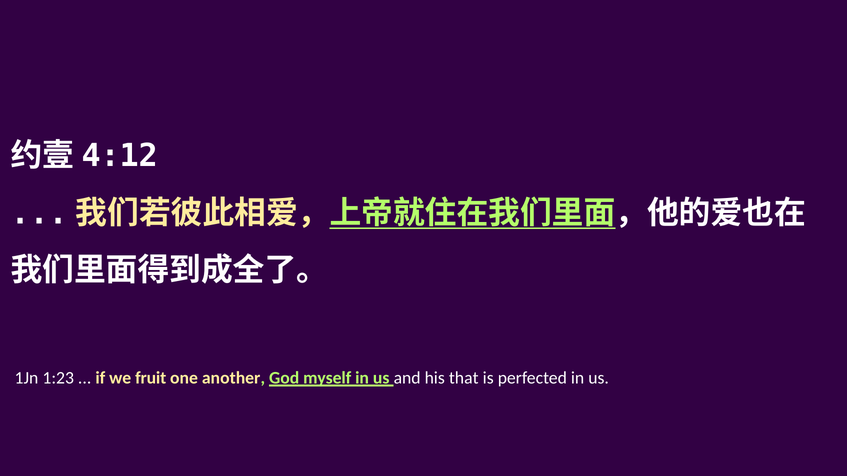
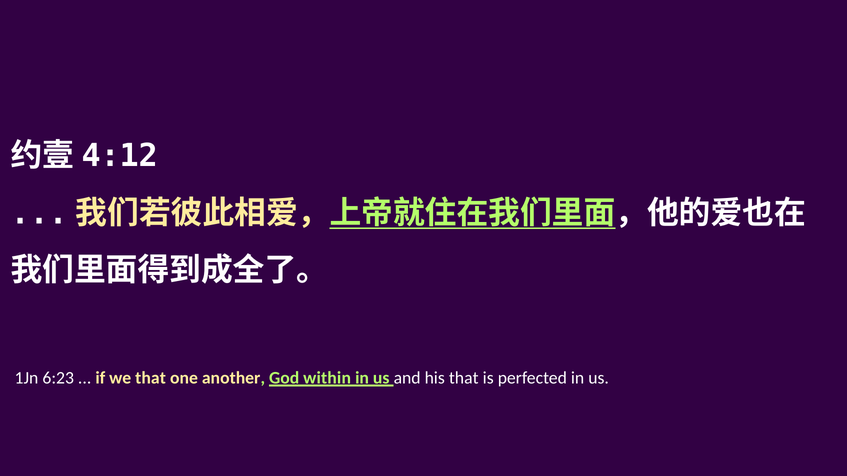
1:23: 1:23 -> 6:23 (58, 378)
we fruit: fruit -> that (151, 378)
myself: myself -> within (327, 378)
